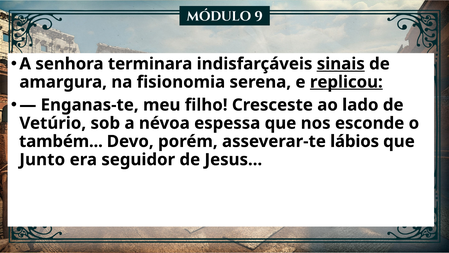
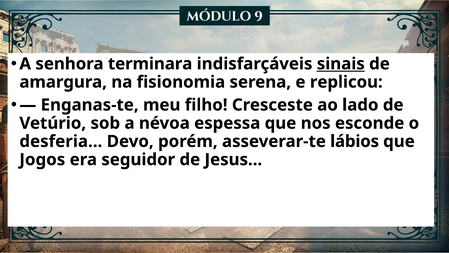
replicou underline: present -> none (346, 82)
também: também -> desferia (61, 141)
Junto: Junto -> Jogos (42, 159)
